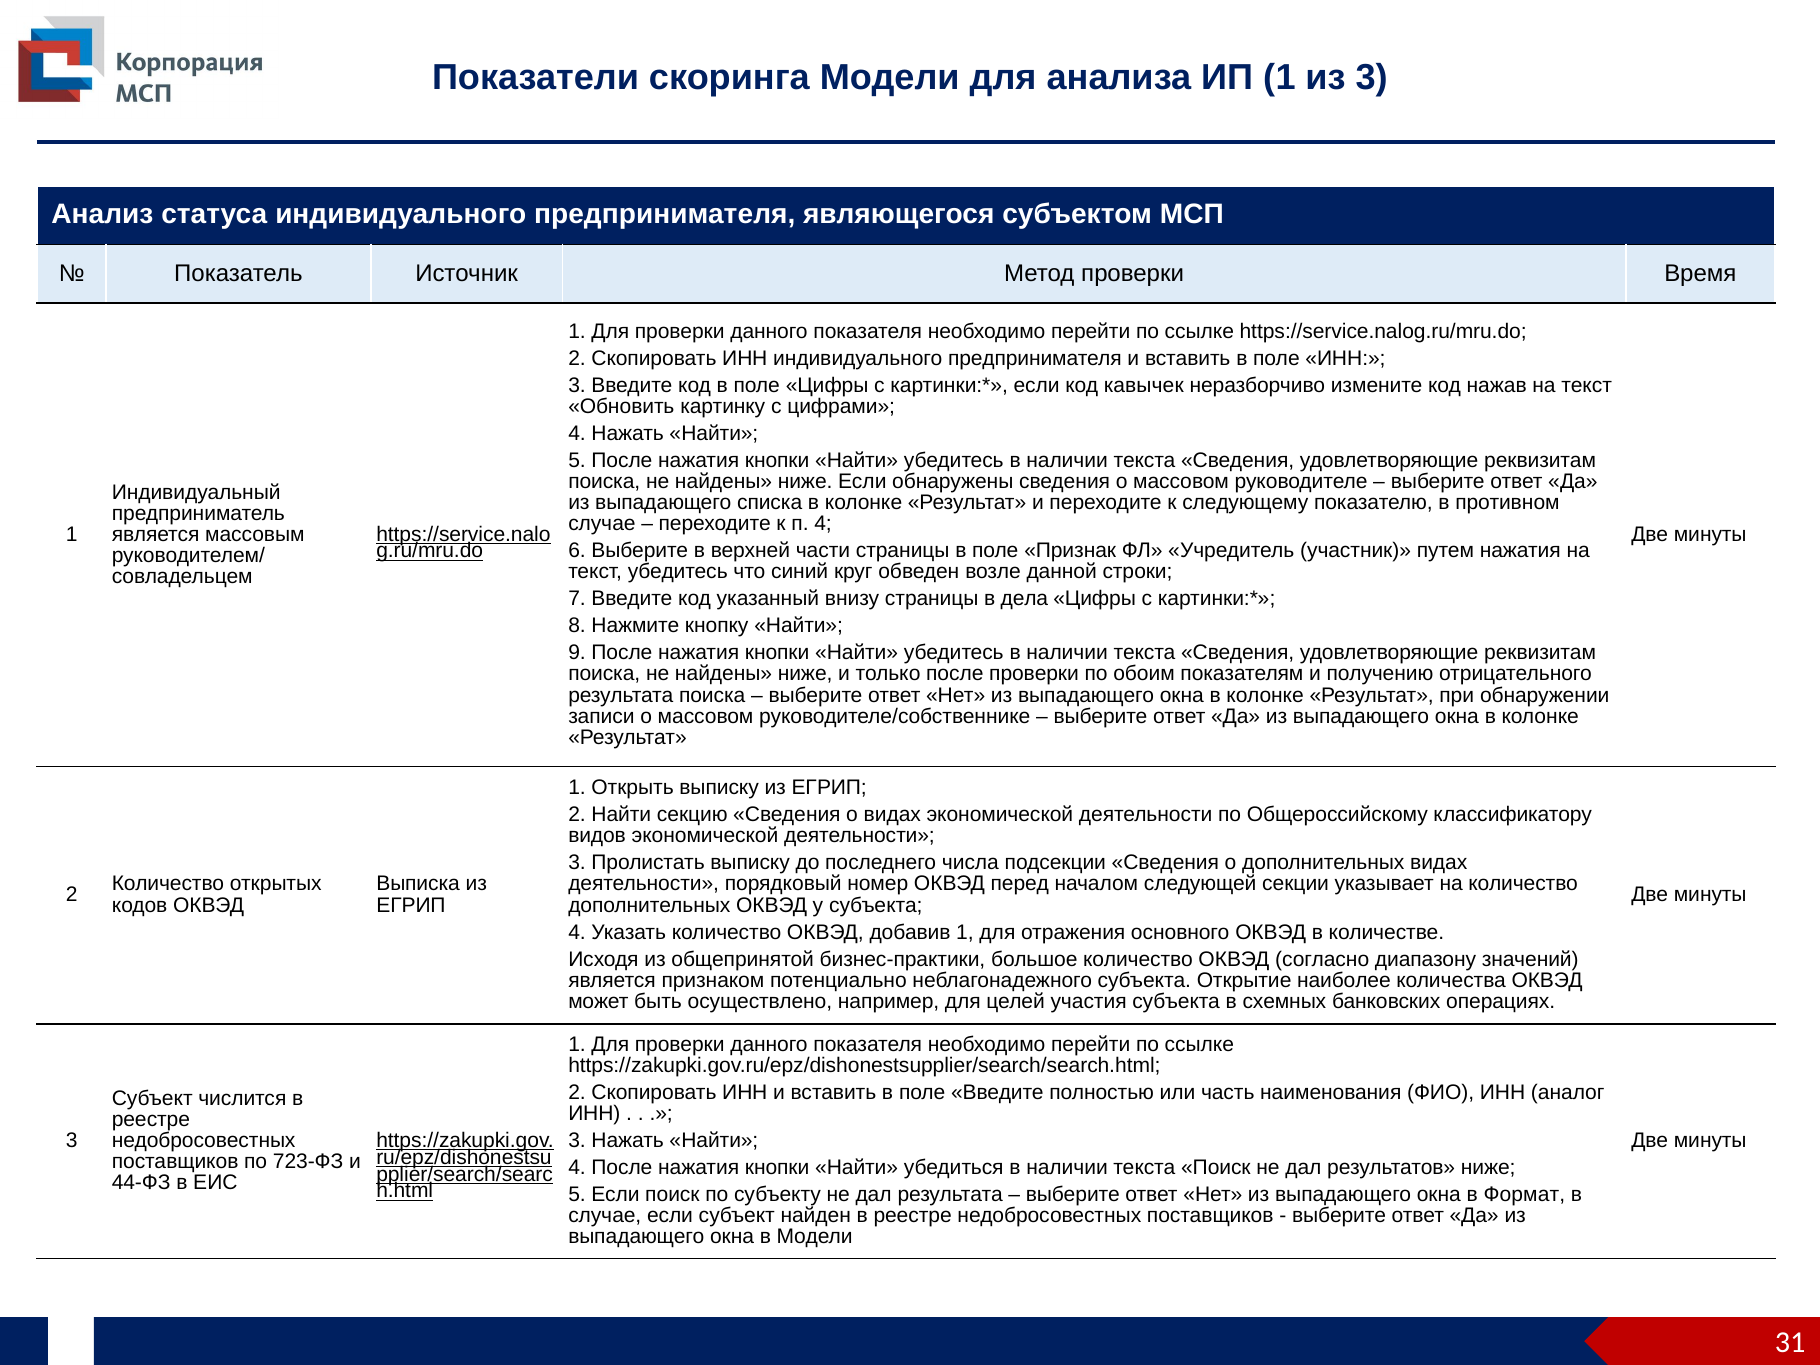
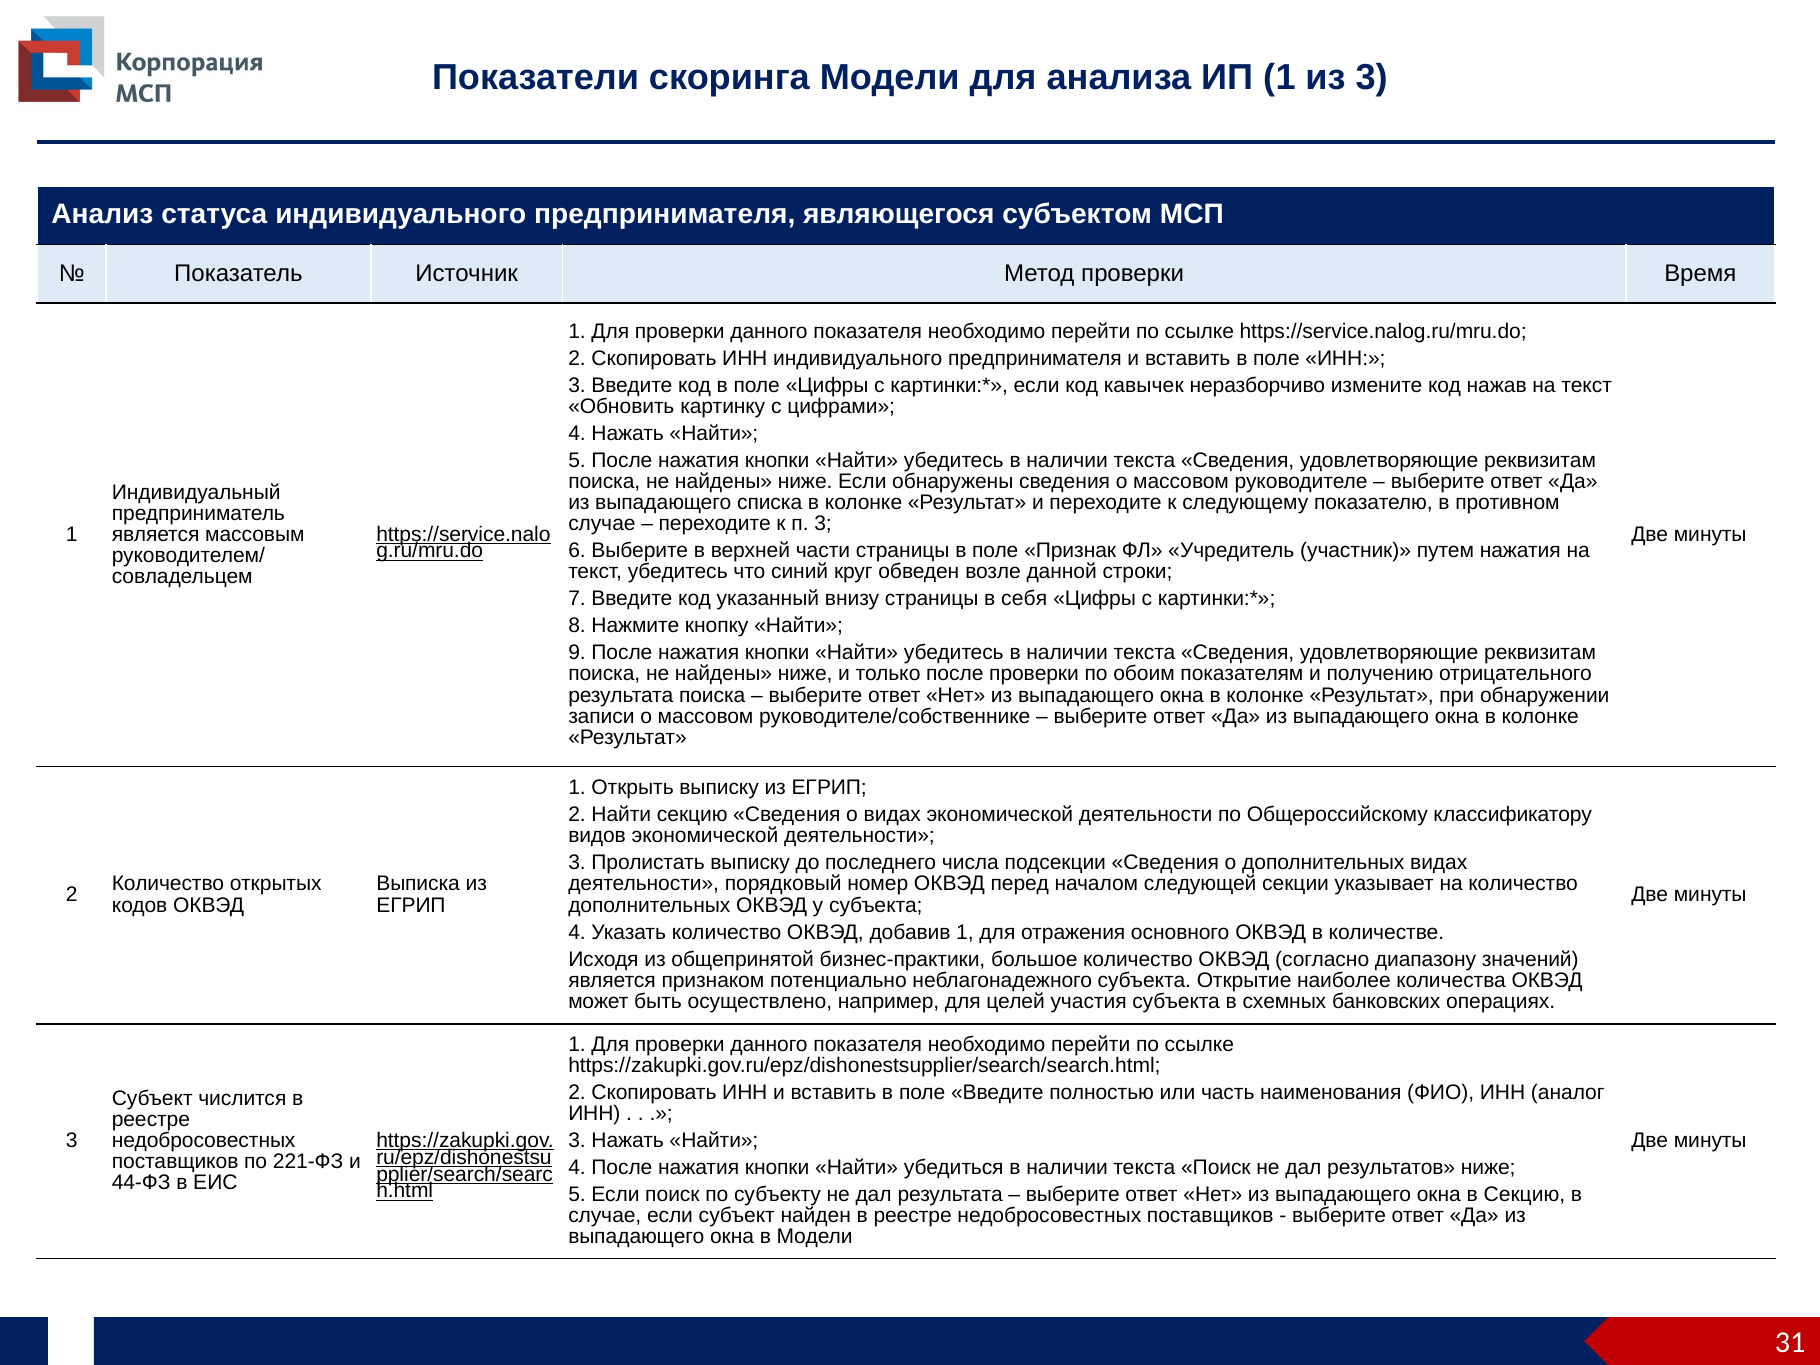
п 4: 4 -> 3 (823, 524)
дела: дела -> себя (1024, 599)
723-ФЗ: 723-ФЗ -> 221-ФЗ (308, 1162)
в Формат: Формат -> Секцию (1524, 1195)
